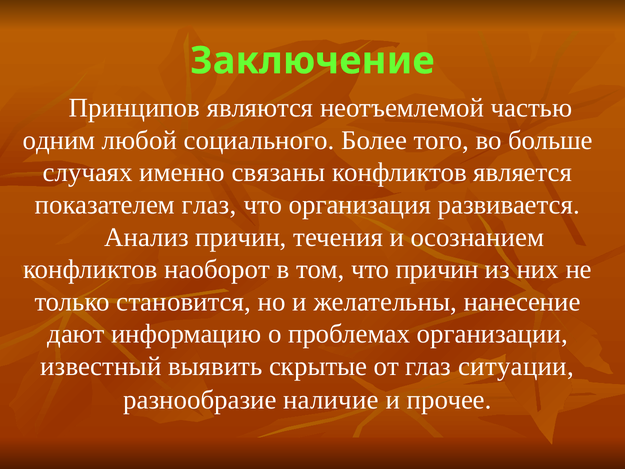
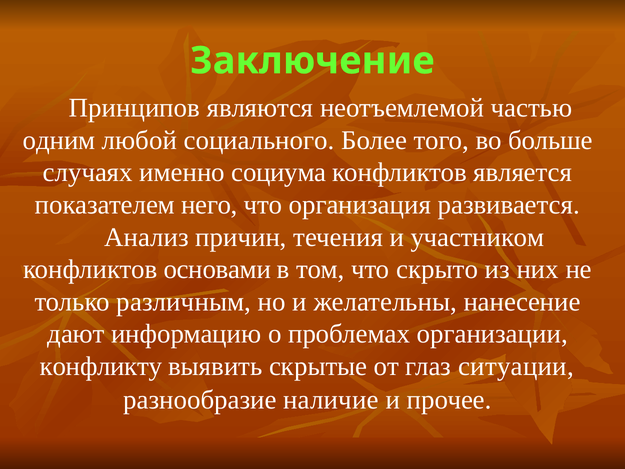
связаны: связаны -> социума (279, 172)
показателем глаз: глаз -> него (209, 205)
осознанием: осознанием -> участником (477, 237)
наоборот: наоборот -> основами (217, 269)
что причин: причин -> скрыто (437, 269)
становится: становится -> различным (184, 302)
известный: известный -> конфликту (101, 366)
